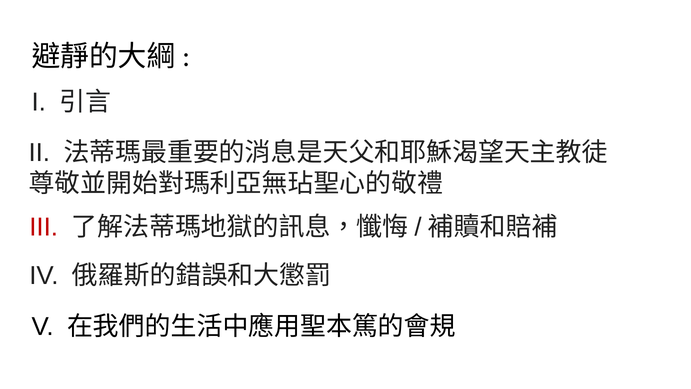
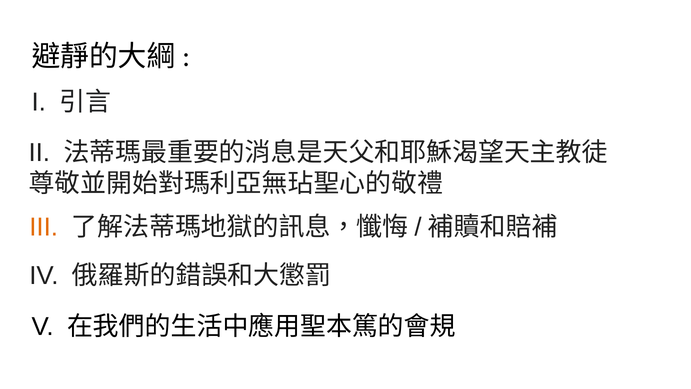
III colour: red -> orange (44, 227)
